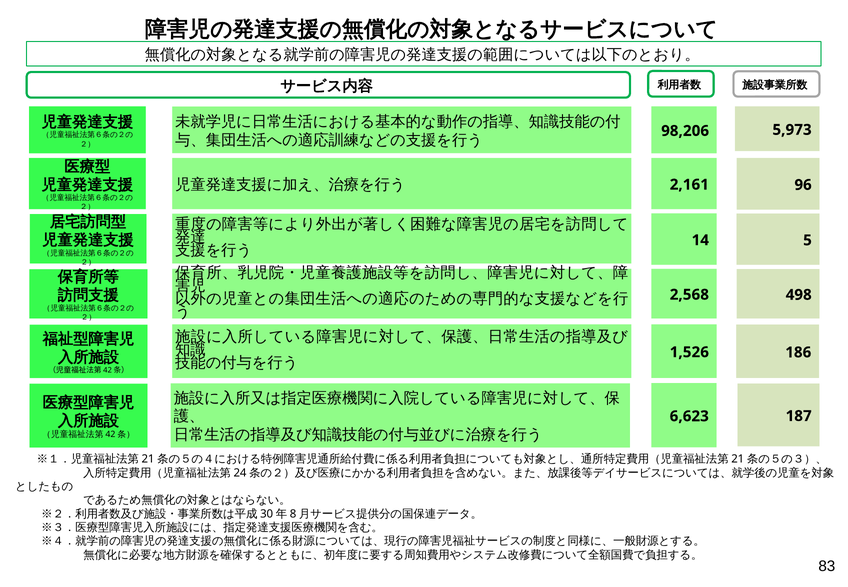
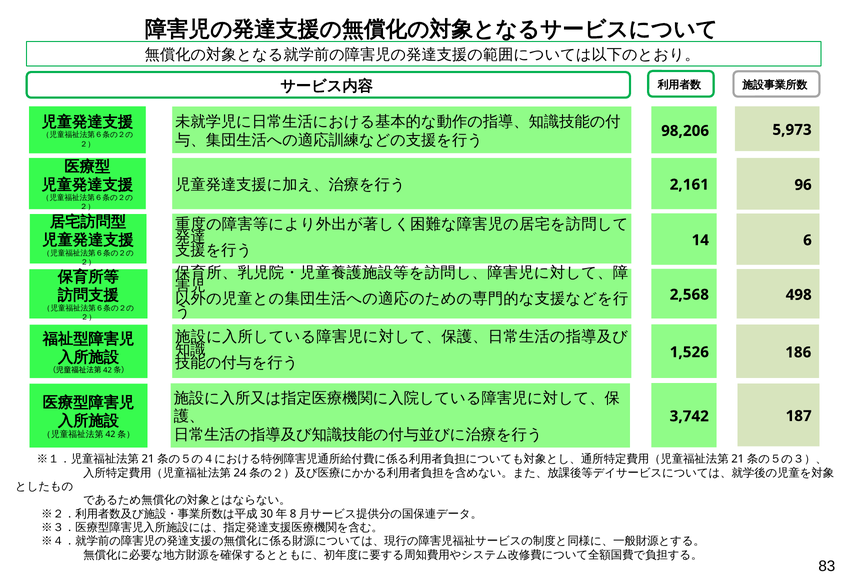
5: 5 -> 6 (807, 240)
6,623: 6,623 -> 3,742 (689, 416)
